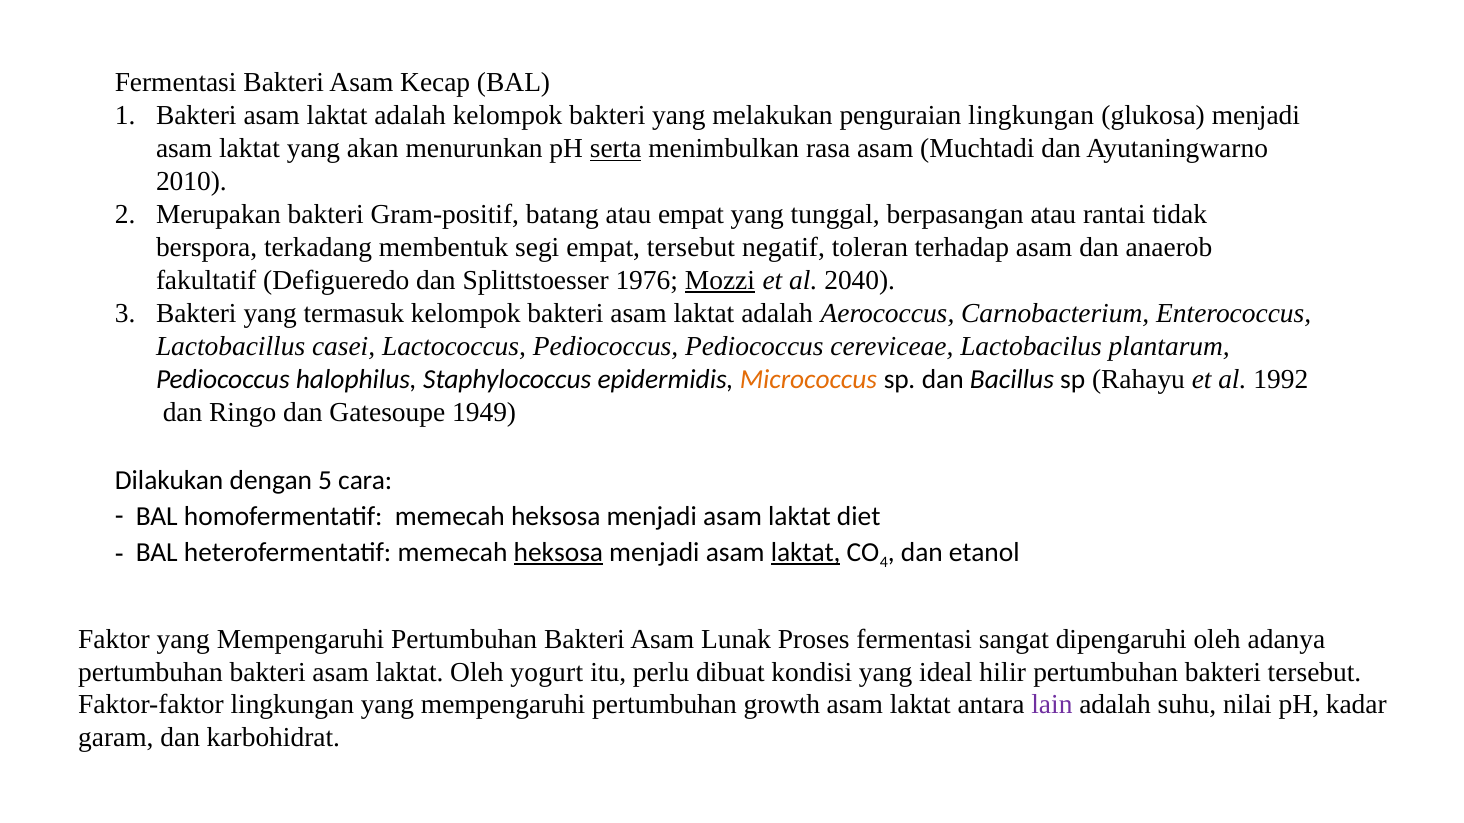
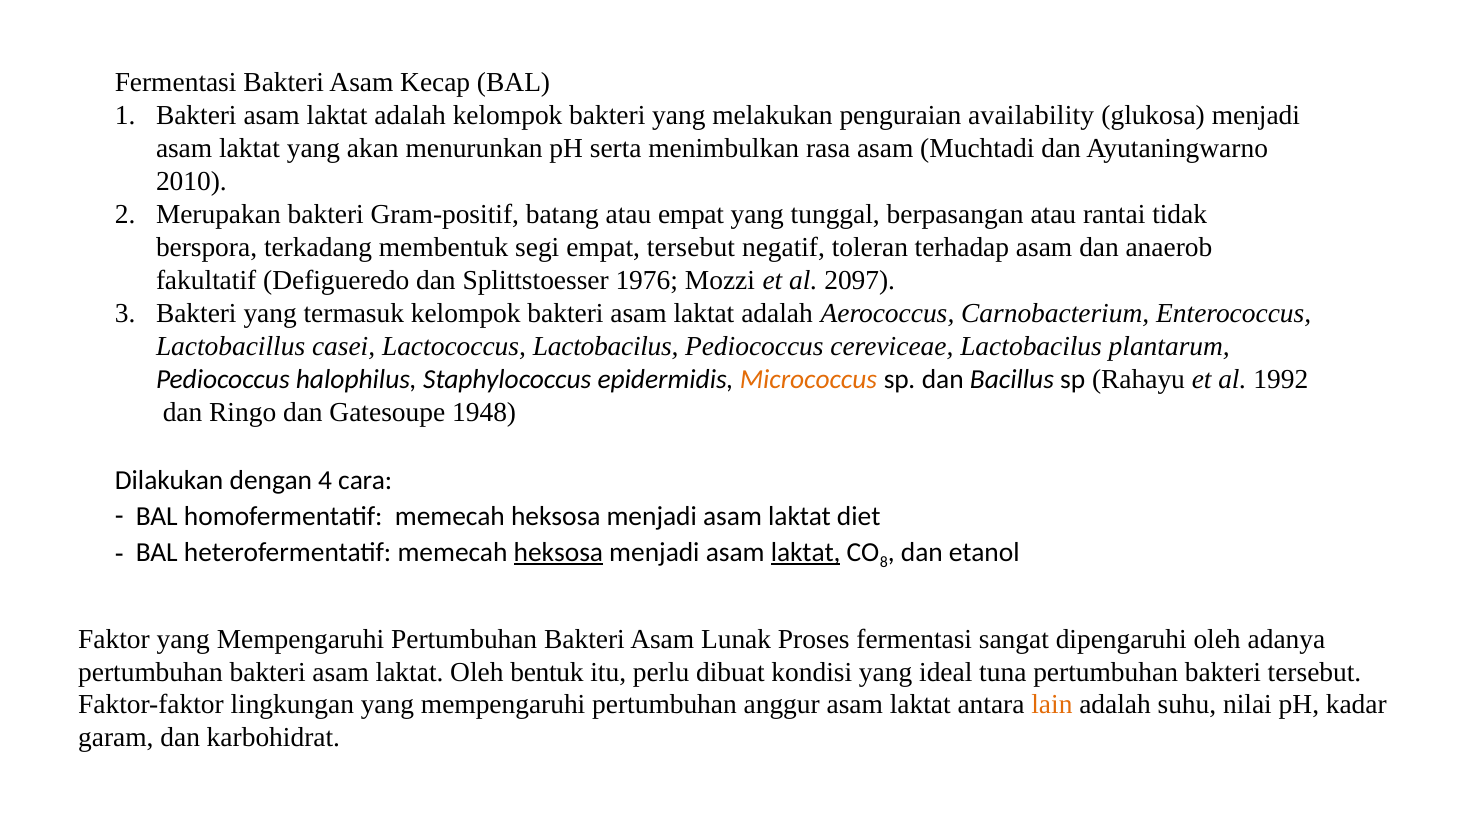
penguraian lingkungan: lingkungan -> availability (1031, 116)
serta underline: present -> none (616, 149)
Mozzi underline: present -> none (720, 281)
2040: 2040 -> 2097 (860, 281)
Lactococcus Pediococcus: Pediococcus -> Lactobacilus (606, 346)
1949: 1949 -> 1948 (484, 412)
5: 5 -> 4 (325, 481)
4: 4 -> 8 (884, 563)
yogurt: yogurt -> bentuk (547, 672)
hilir: hilir -> tuna (1003, 672)
growth: growth -> anggur (782, 705)
lain colour: purple -> orange (1052, 705)
